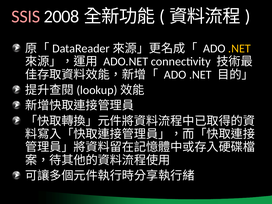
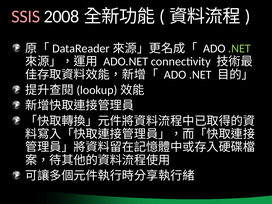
.NET colour: yellow -> light green (240, 48)
